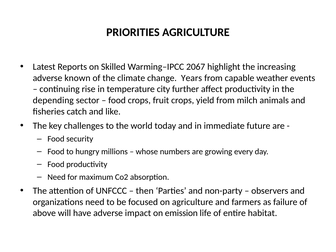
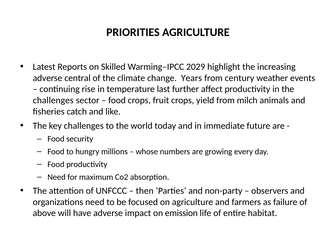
2067: 2067 -> 2029 (196, 67)
known: known -> central (78, 78)
capable: capable -> century (239, 78)
city: city -> last (163, 89)
depending: depending -> challenges (53, 100)
